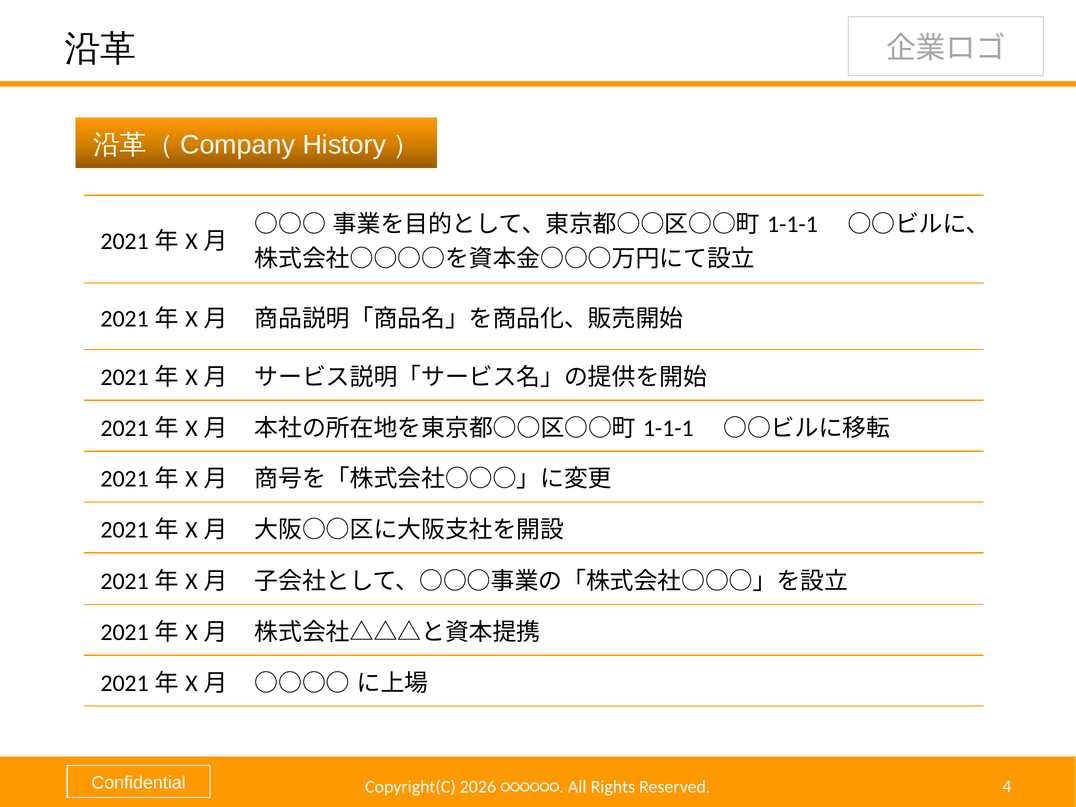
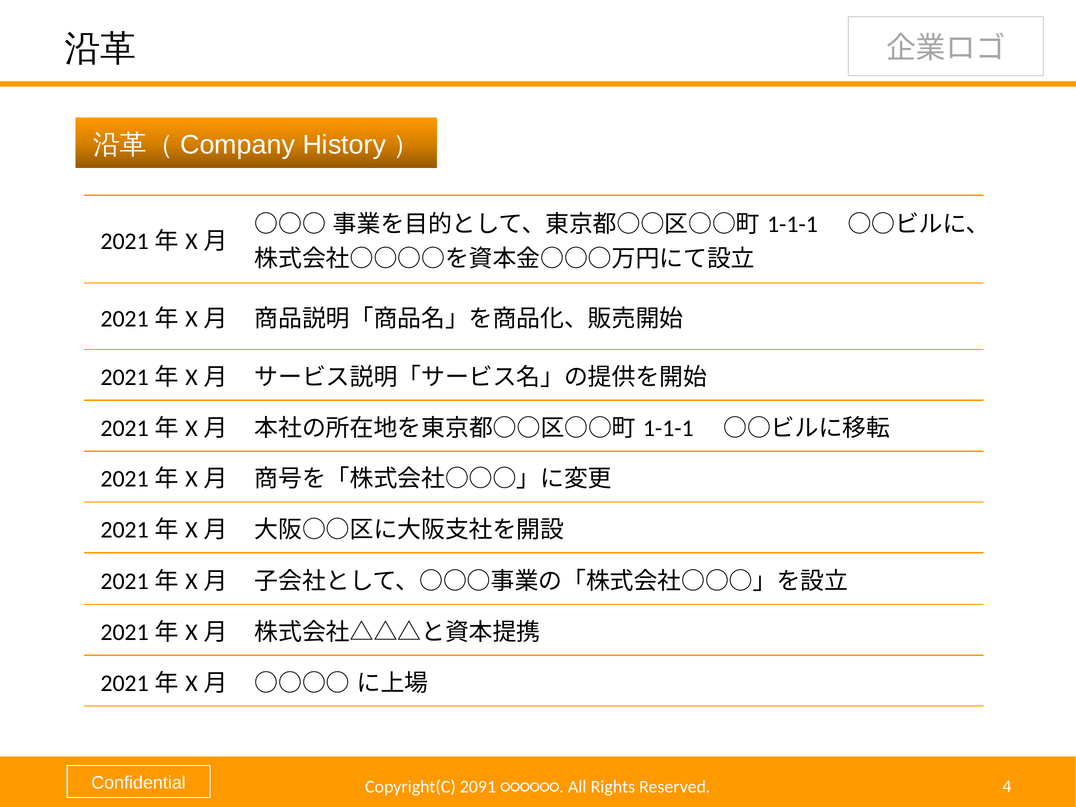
2026: 2026 -> 2091 (478, 787)
